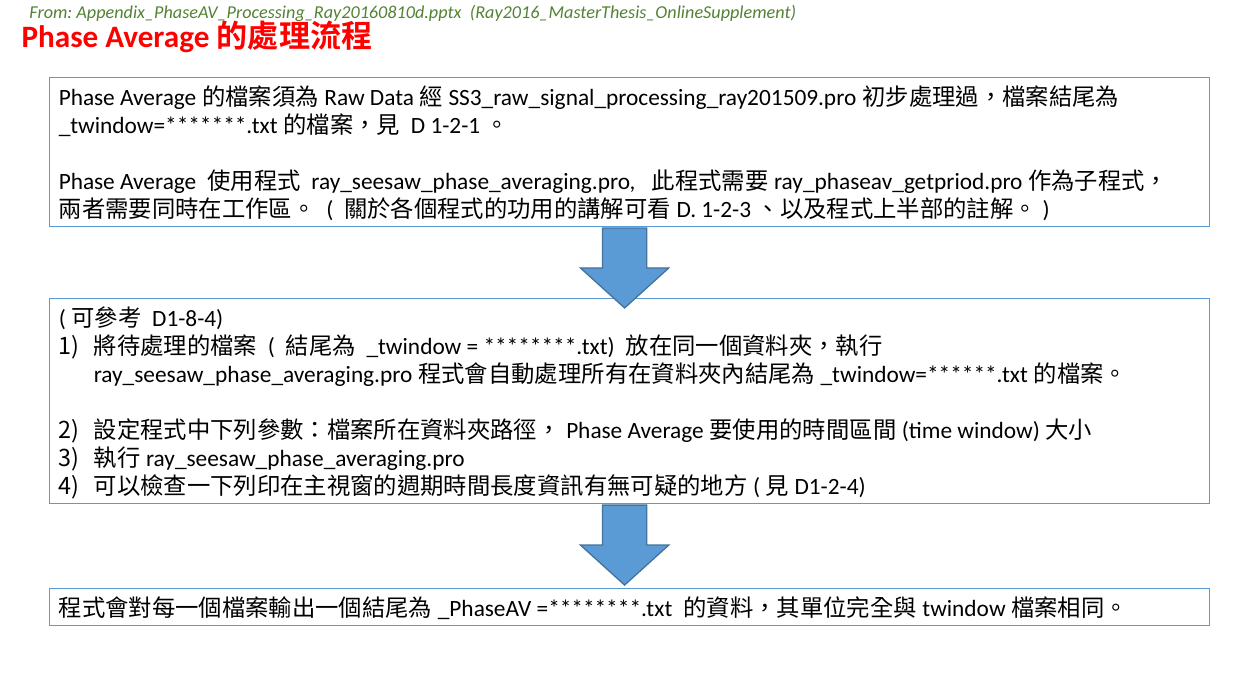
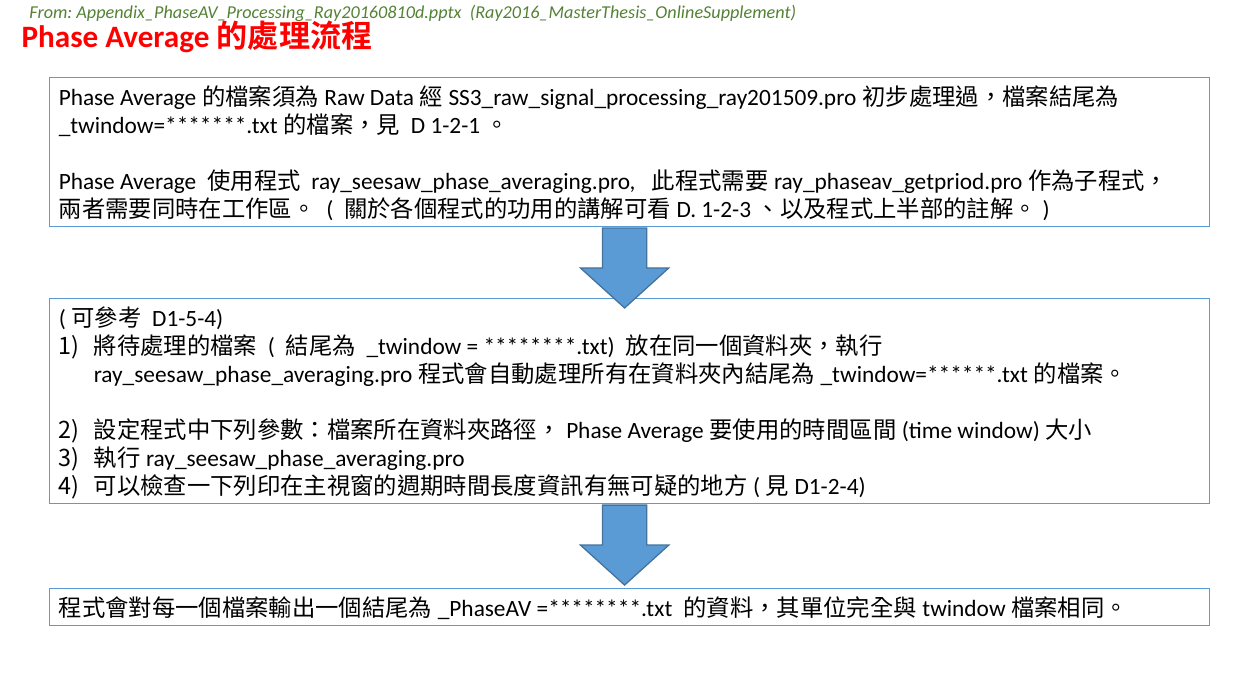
D1-8-4: D1-8-4 -> D1-5-4 (188, 319)
